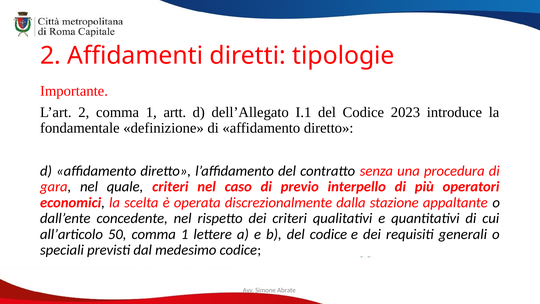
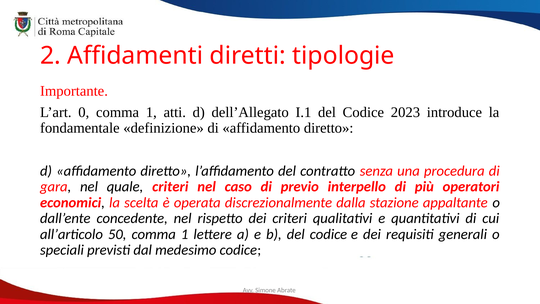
L’art 2: 2 -> 0 (84, 112)
artt: artt -> atti (175, 112)
